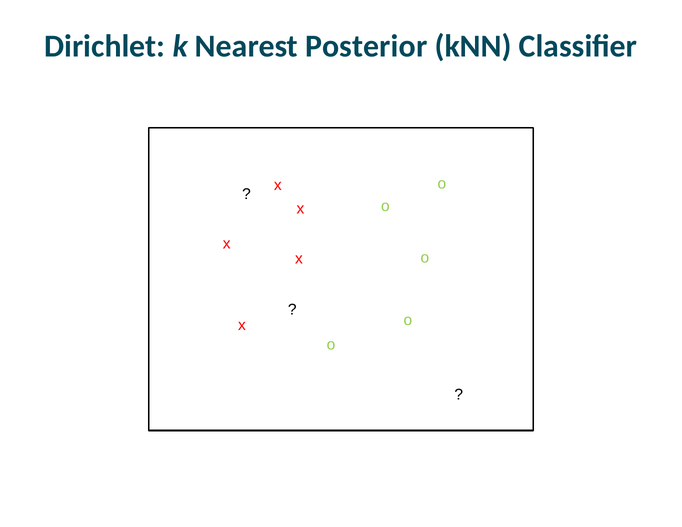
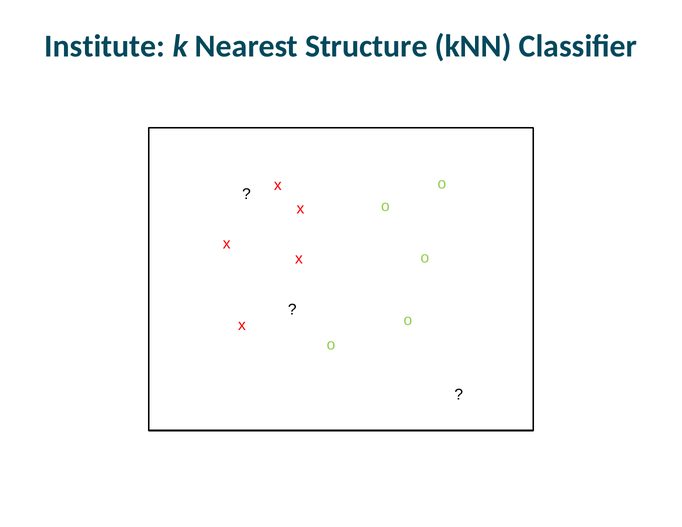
Dirichlet: Dirichlet -> Institute (105, 46)
Posterior: Posterior -> Structure (366, 46)
